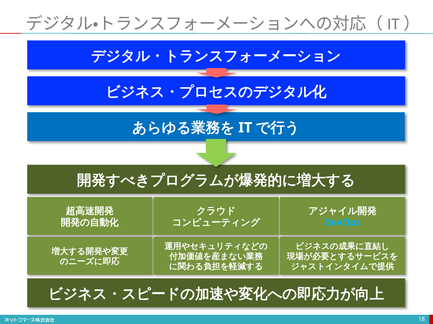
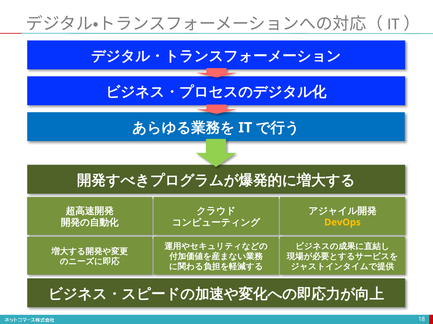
DevOps colour: light blue -> yellow (343, 223)
